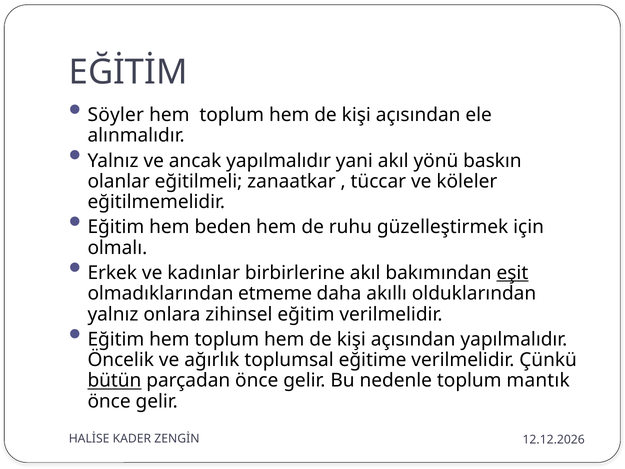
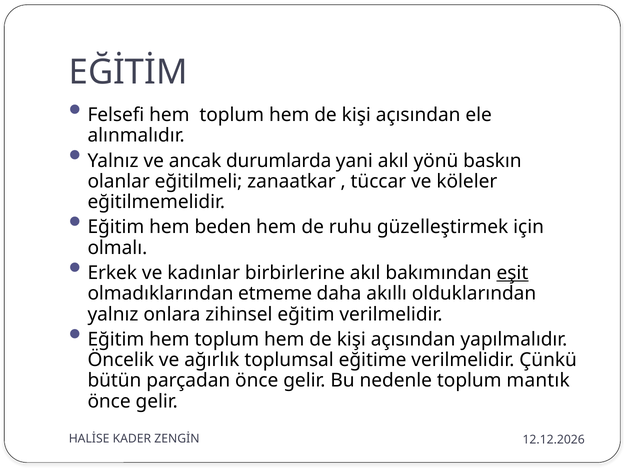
Söyler: Söyler -> Felsefi (116, 115)
ancak yapılmalıdır: yapılmalıdır -> durumlarda (279, 161)
bütün underline: present -> none (114, 380)
